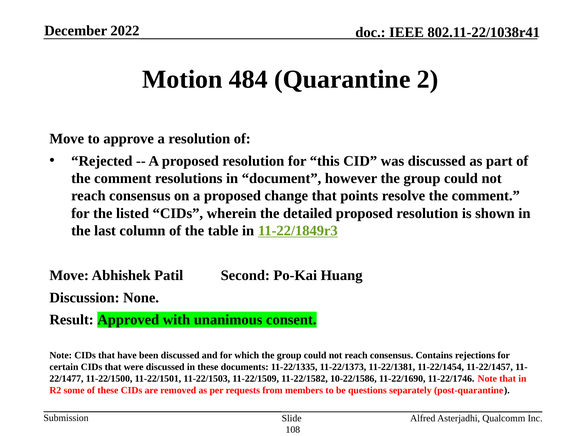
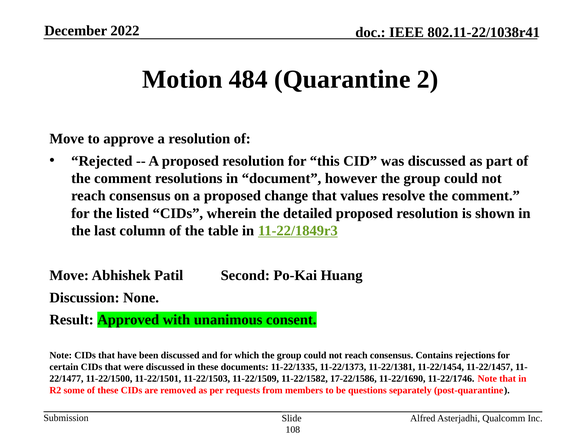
points: points -> values (359, 196)
10-22/1586: 10-22/1586 -> 17-22/1586 (353, 378)
